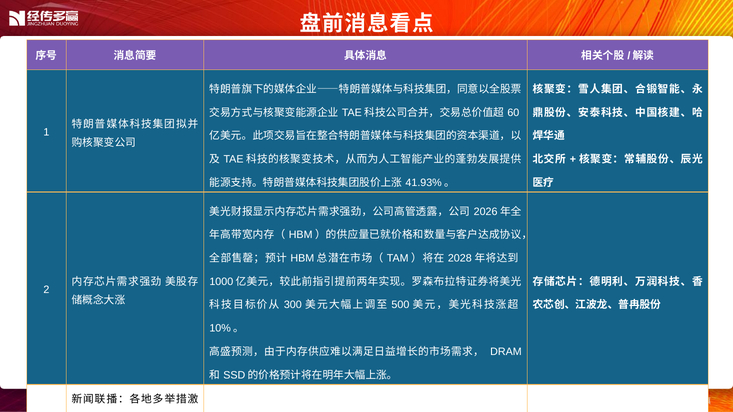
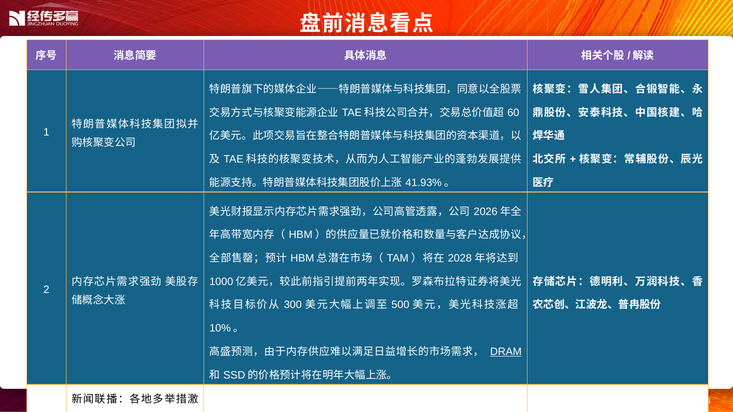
DRAM underline: none -> present (506, 352)
